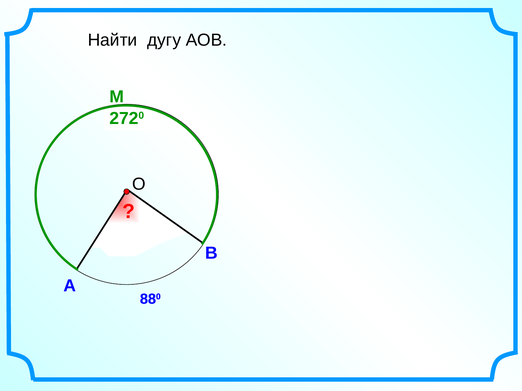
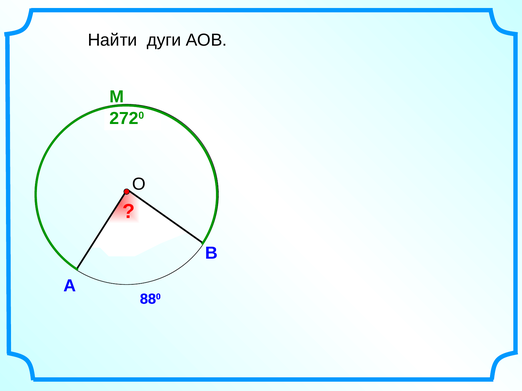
дугу: дугу -> дуги (164, 40)
